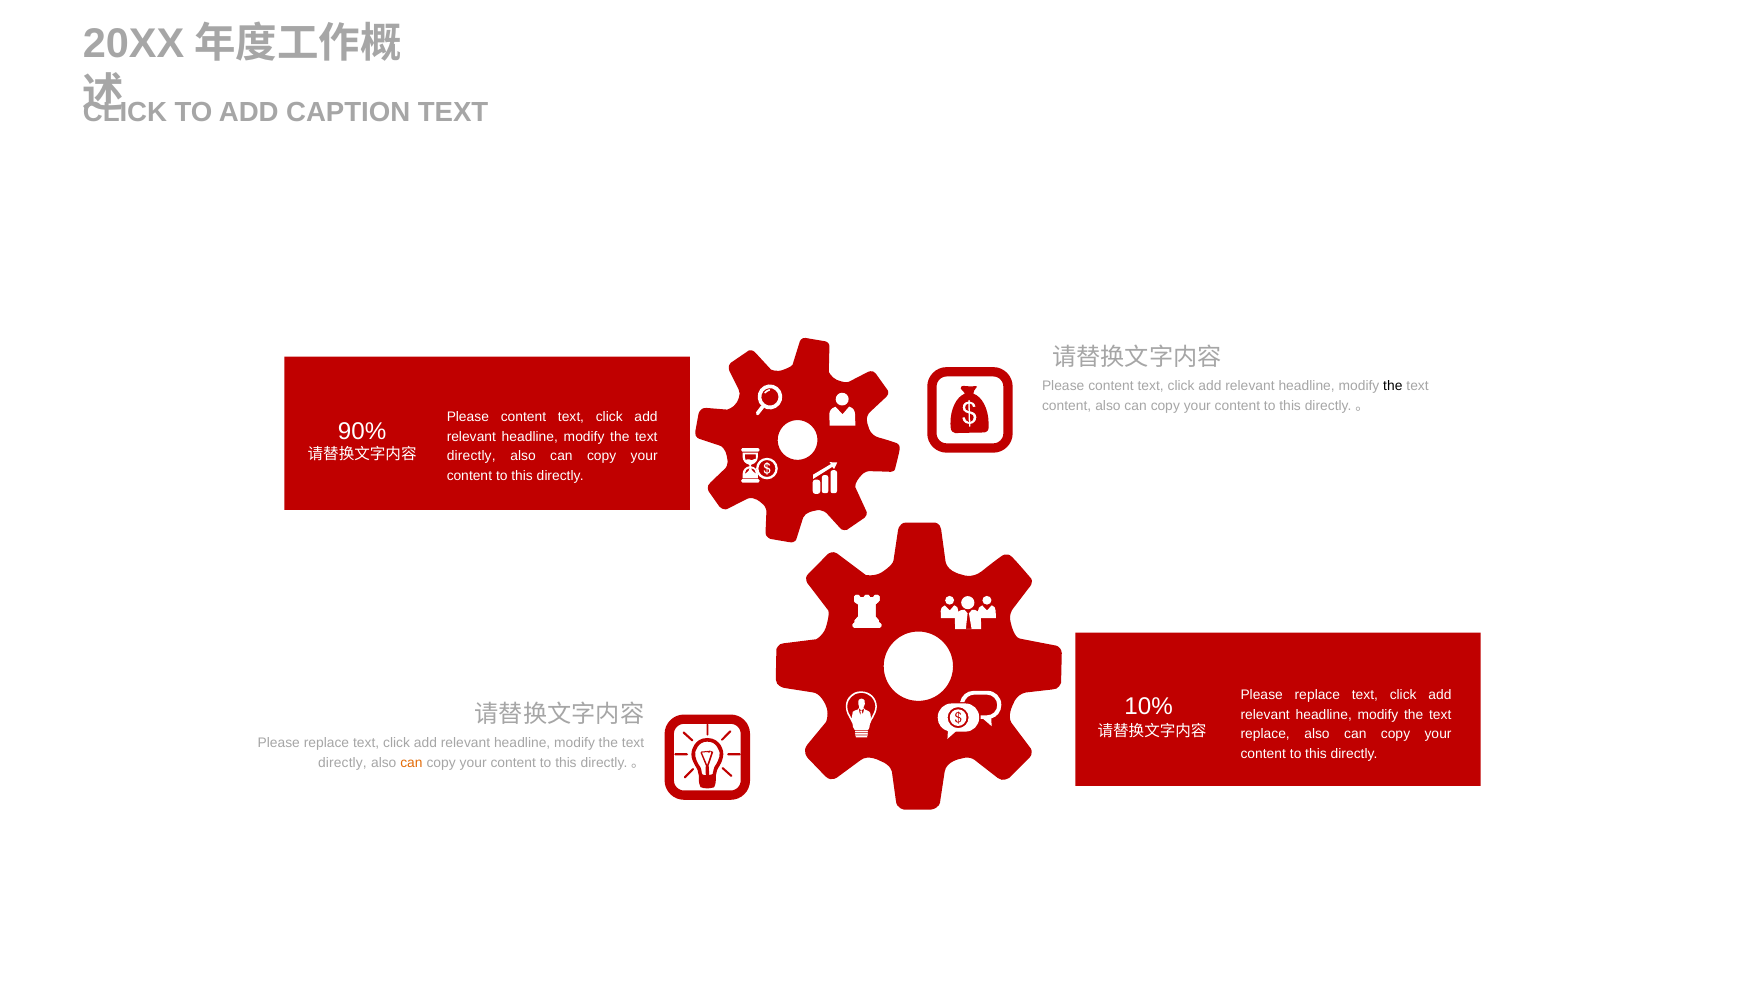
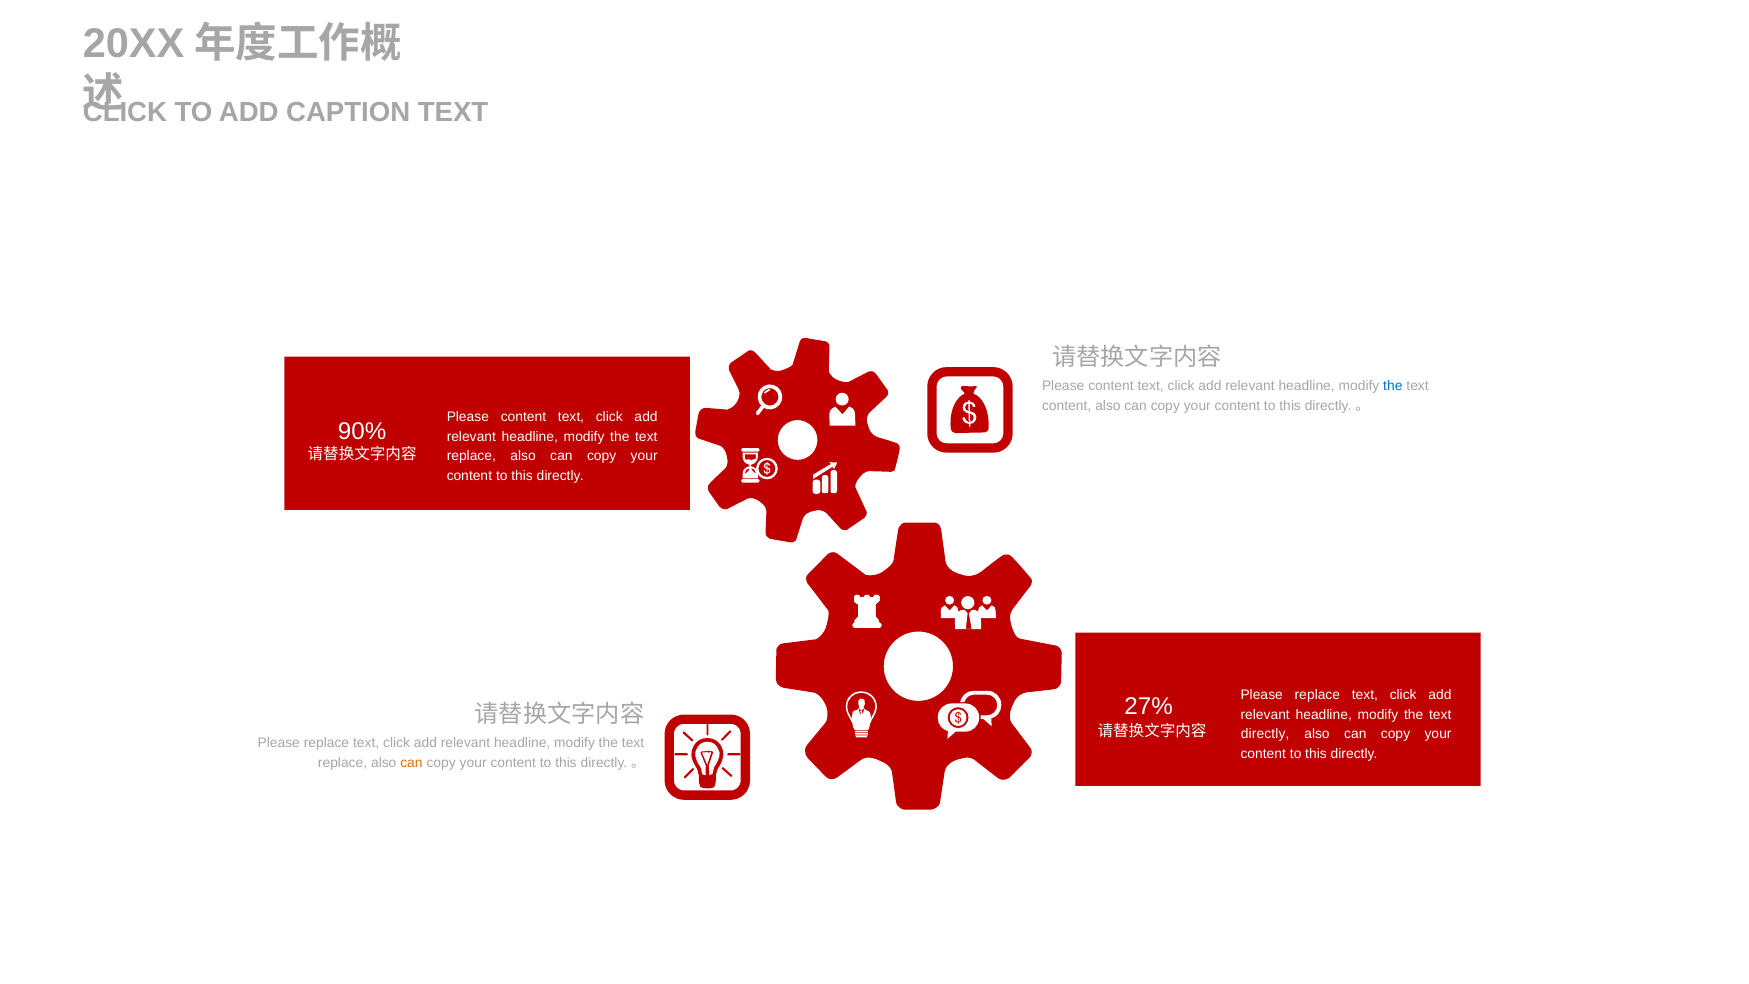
the colour: black -> blue (1393, 386)
directly: directly -> replace (471, 456)
10%: 10% -> 27% (1149, 707)
replace: replace -> directly (1265, 734)
directly: directly -> replace (343, 762)
